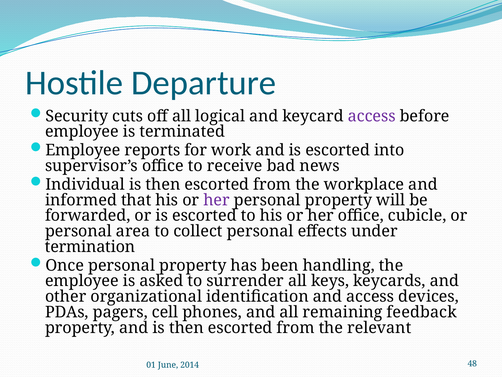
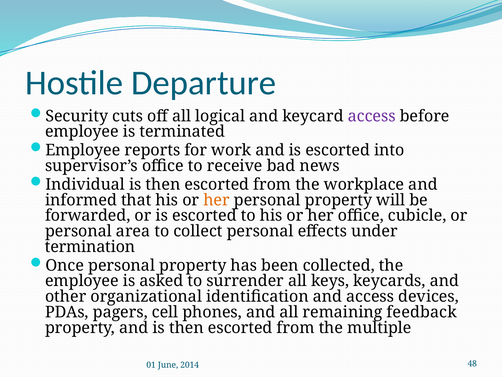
her colour: purple -> orange (217, 200)
handling: handling -> collected (339, 265)
relevant: relevant -> multiple (379, 327)
